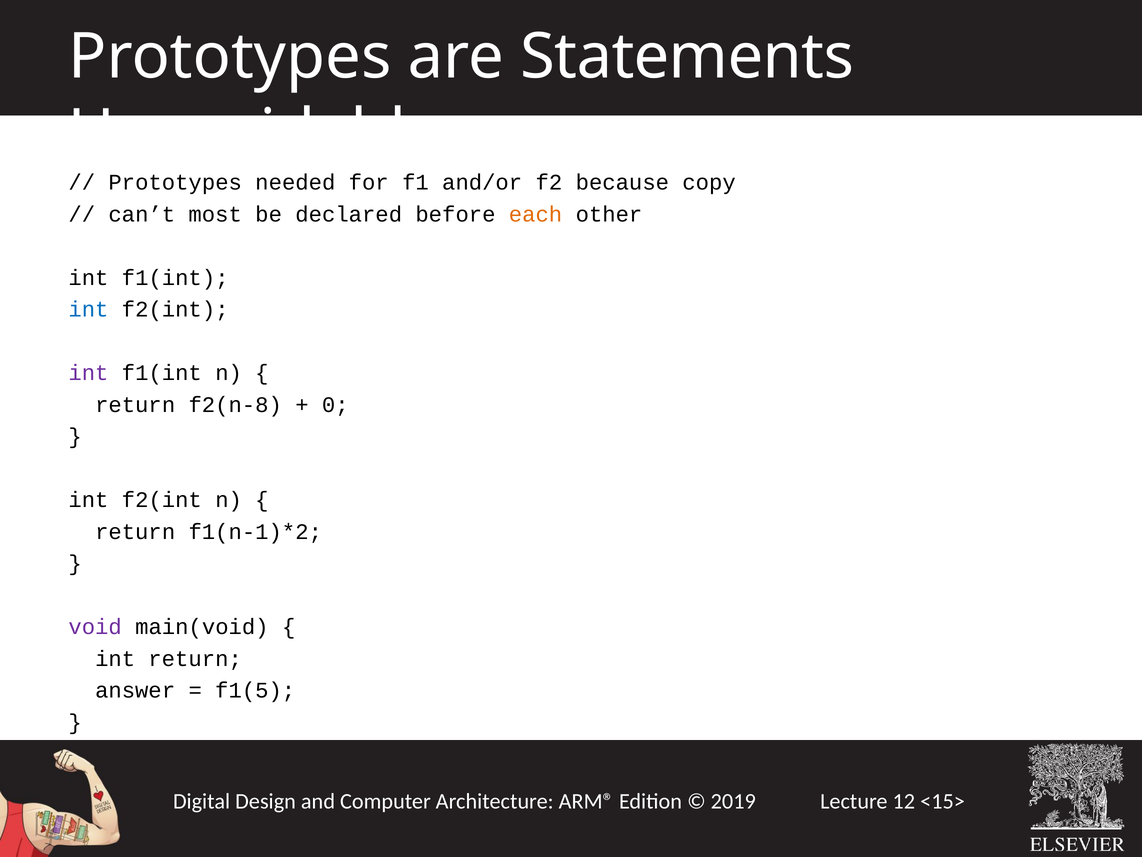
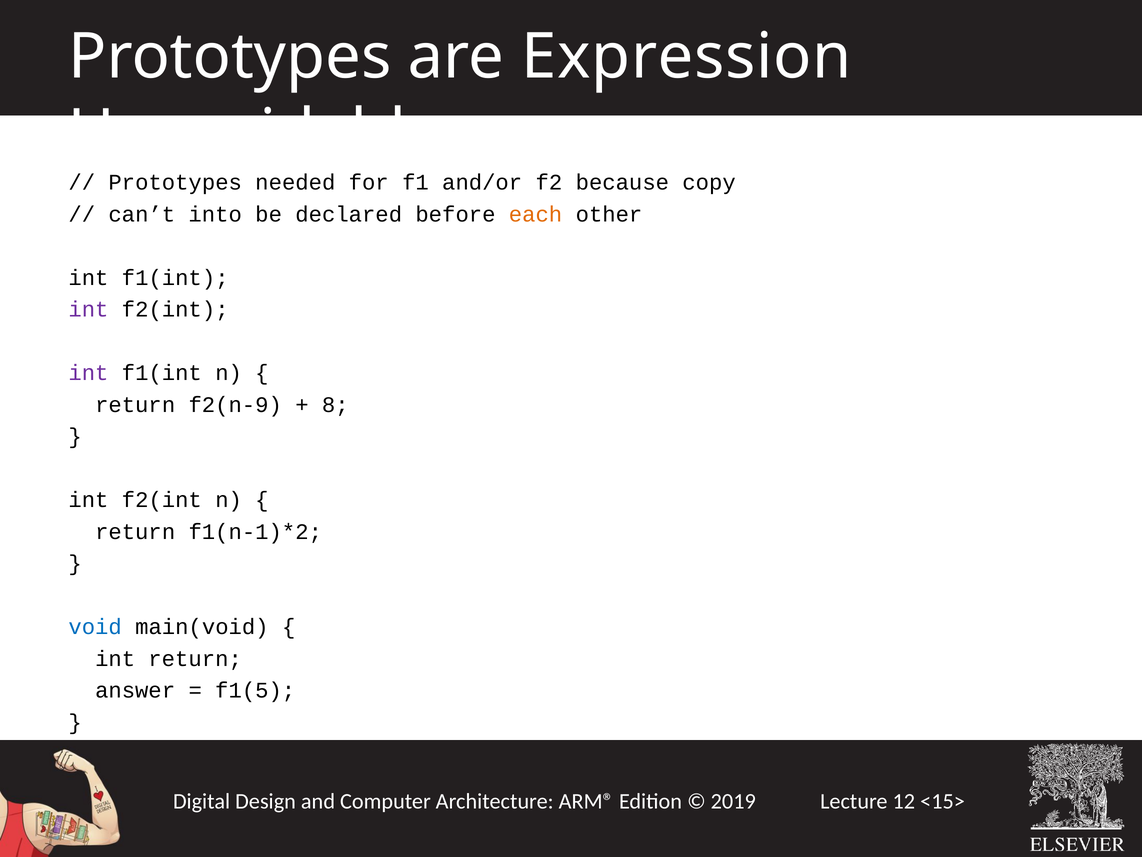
Statements: Statements -> Expression (686, 57)
most: most -> into (215, 214)
int colour: blue -> purple (88, 309)
f2(n-8: f2(n-8 -> f2(n-9 (235, 405)
0: 0 -> 8 (335, 405)
void colour: purple -> blue (95, 627)
